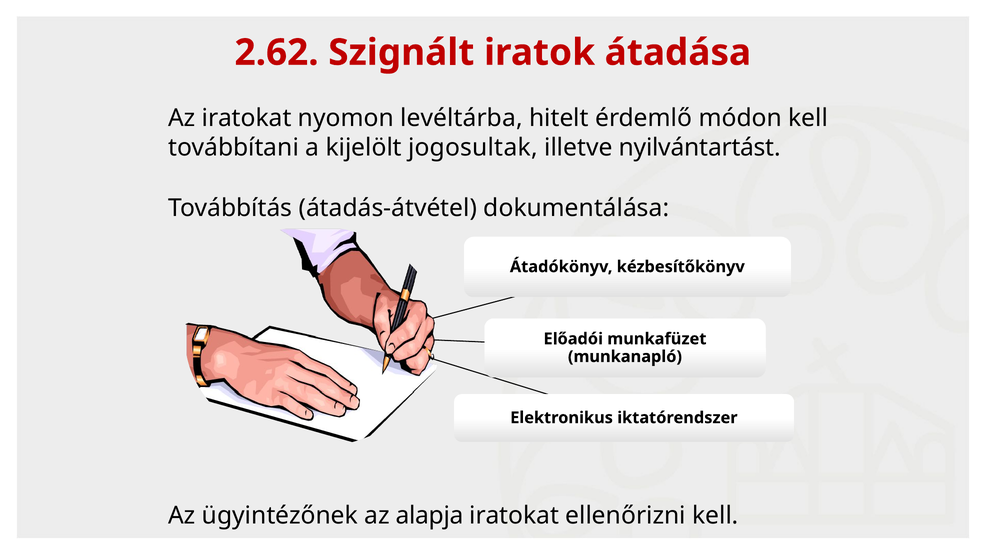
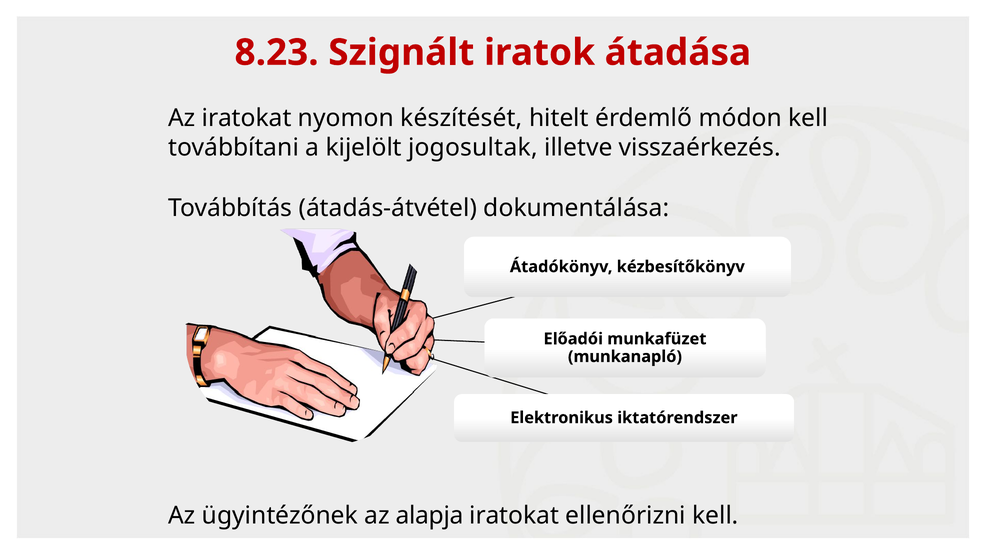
2.62: 2.62 -> 8.23 (277, 53)
levéltárba: levéltárba -> készítését (461, 118)
nyilvántartást: nyilvántartást -> visszaérkezés (700, 147)
